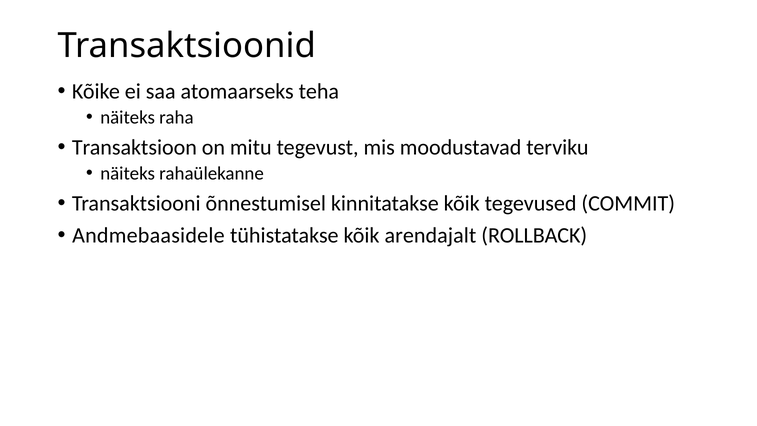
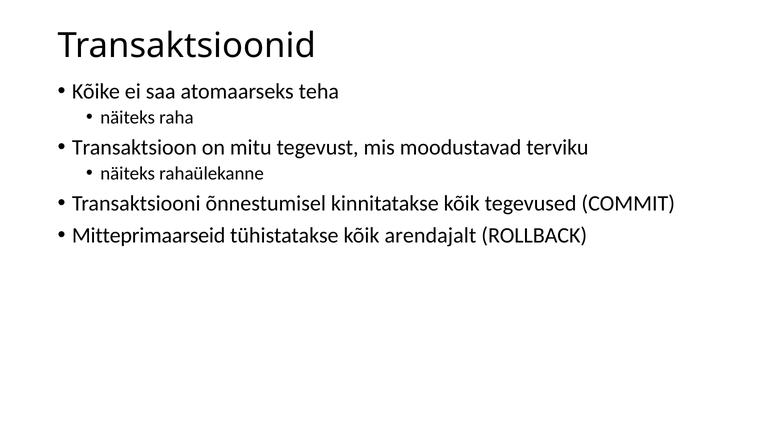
Andmebaasidele: Andmebaasidele -> Mitteprimaarseid (149, 235)
